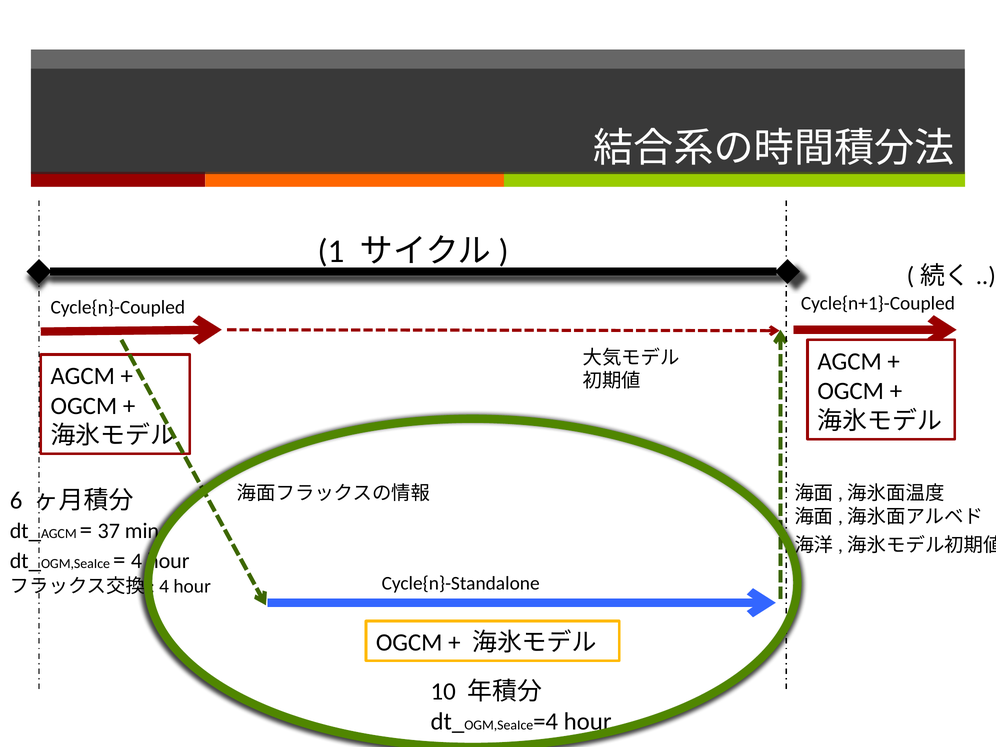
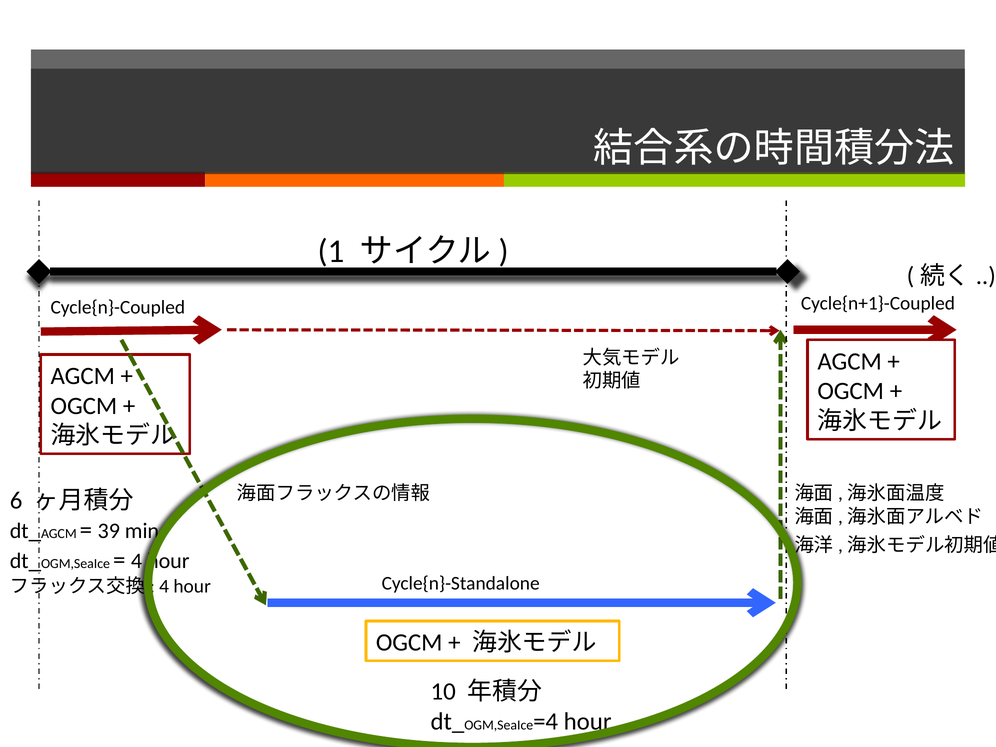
37: 37 -> 39 (109, 531)
